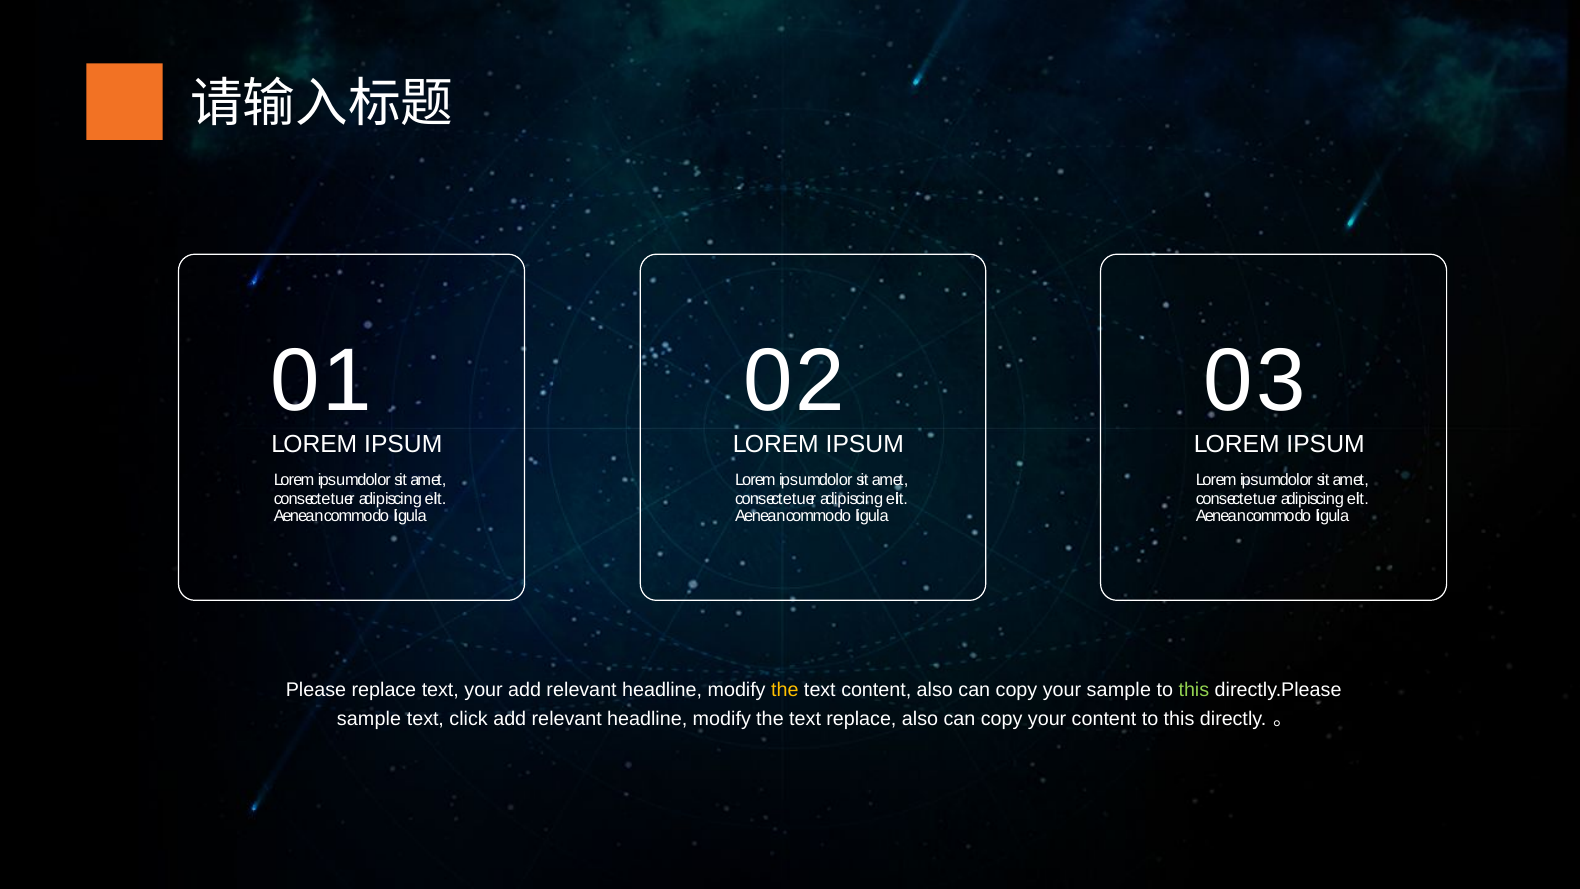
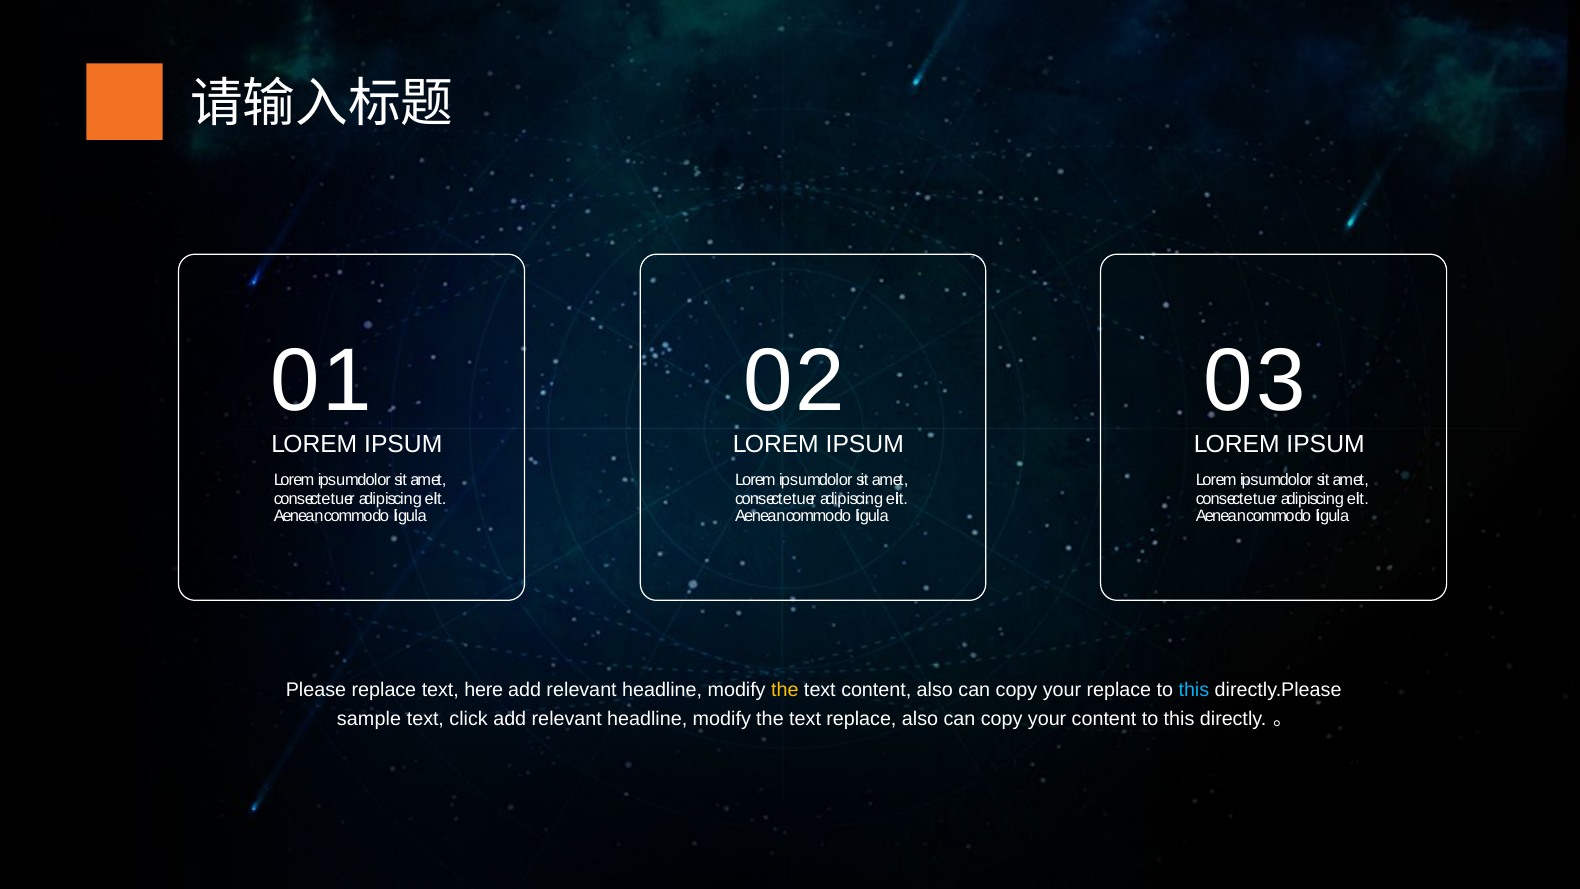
text your: your -> here (484, 690)
your sample: sample -> replace (1119, 690)
this colour: light green -> light blue (1194, 690)
